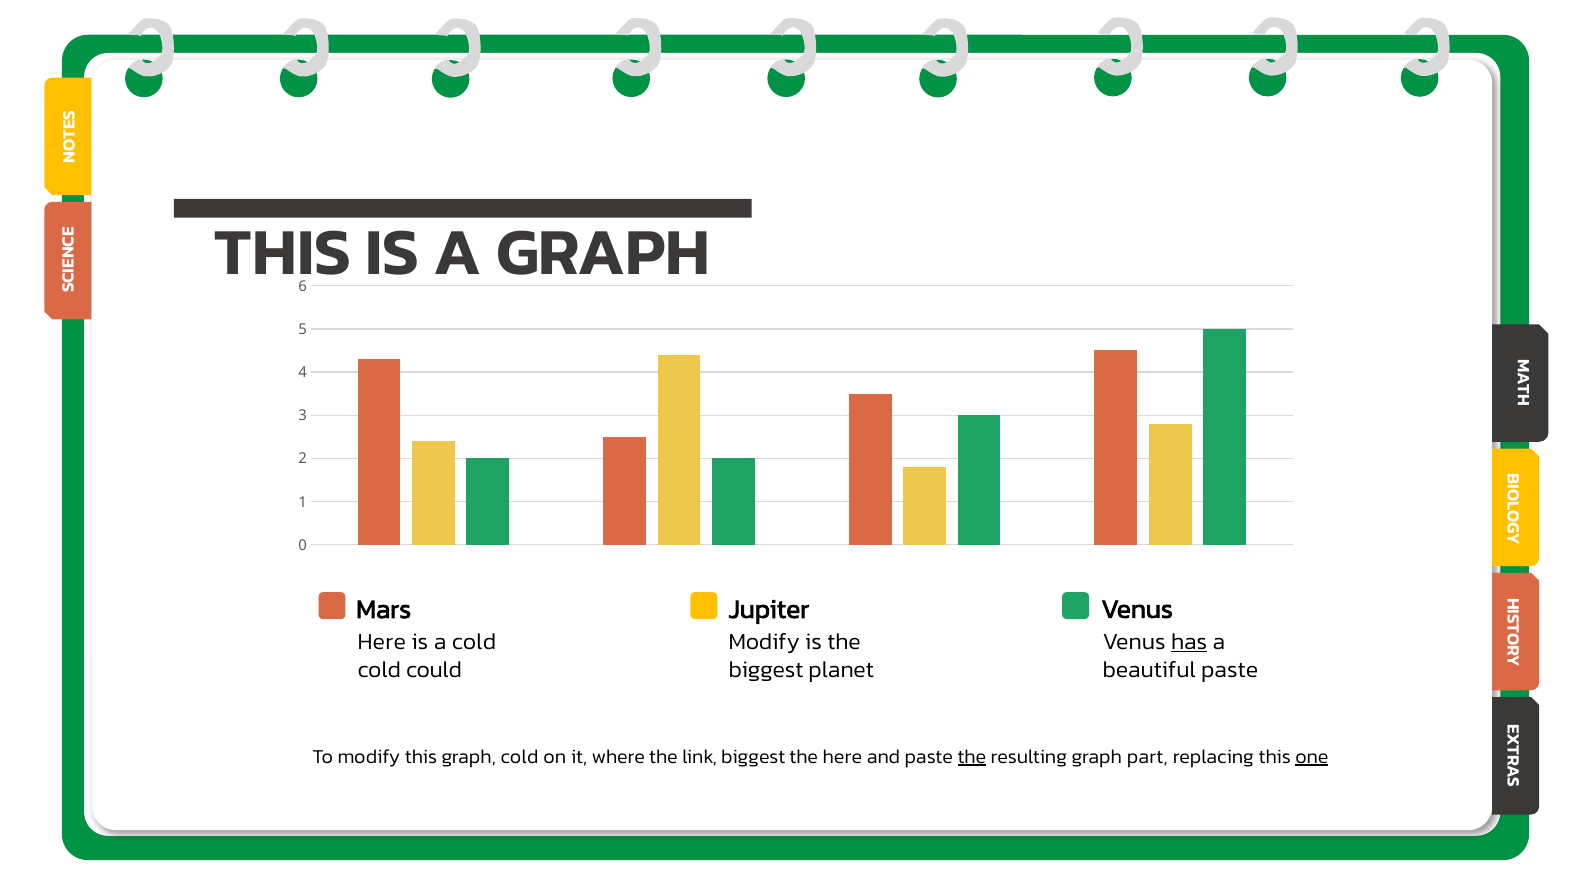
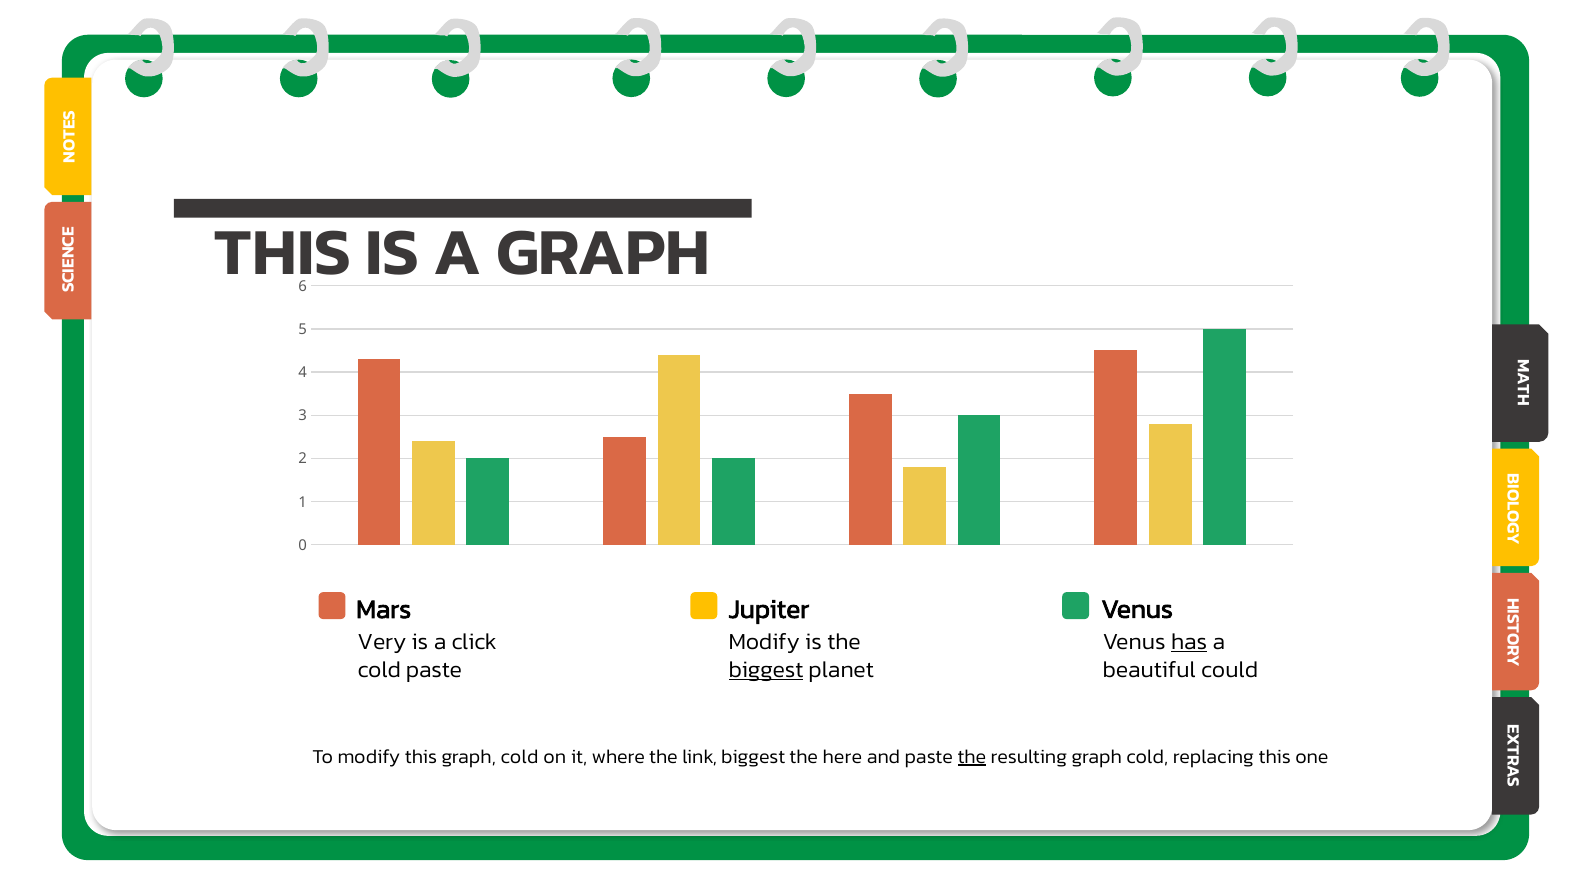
Here: Here -> Very (382, 641)
a cold: cold -> click (474, 641)
cold could: could -> paste (434, 669)
biggest underline: none -> present (766, 669)
beautiful paste: paste -> could (1230, 669)
resulting graph part: part -> cold (1147, 756)
one underline: present -> none (1312, 756)
